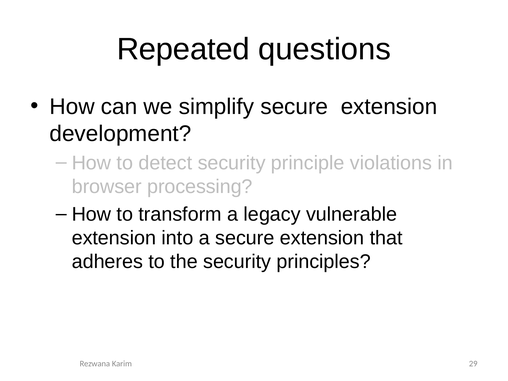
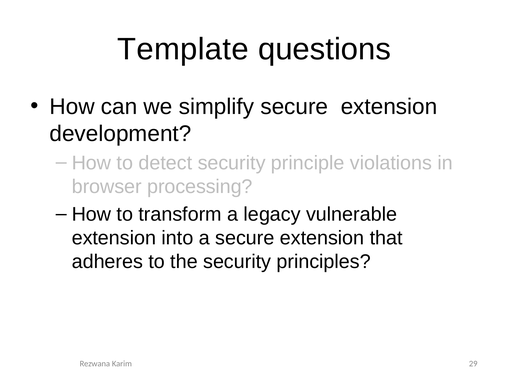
Repeated: Repeated -> Template (183, 49)
